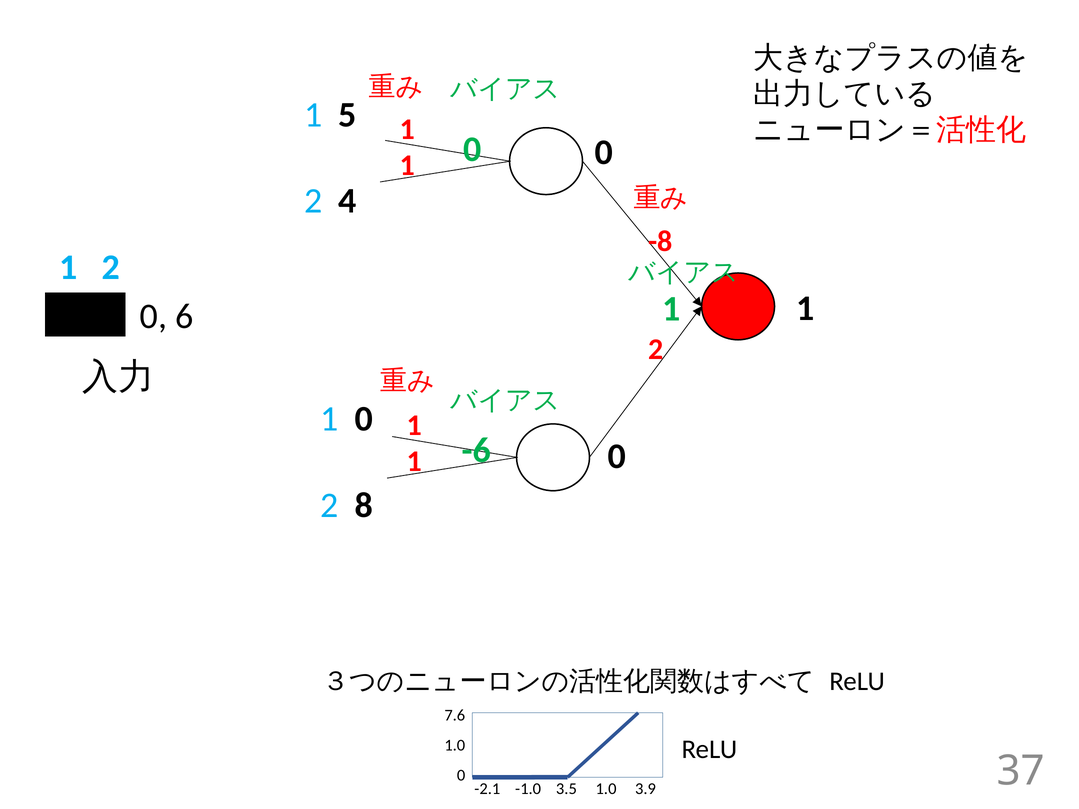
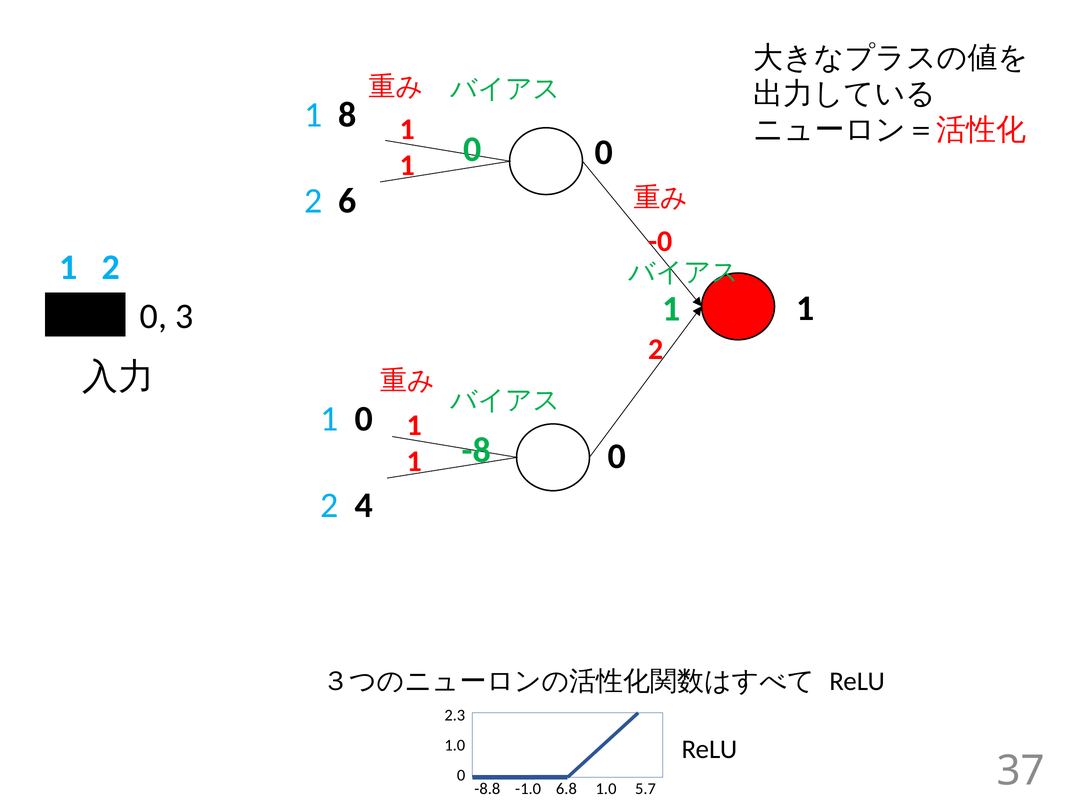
5: 5 -> 8 (348, 115)
4: 4 -> 6 (348, 201)
-8: -8 -> -0 (660, 242)
6: 6 -> 3 (184, 317)
-6: -6 -> -8 (476, 451)
8: 8 -> 4 (364, 505)
7.6: 7.6 -> 2.3 (455, 716)
-2.1: -2.1 -> -8.8 (487, 789)
3.5: 3.5 -> 6.8 (566, 789)
3.9: 3.9 -> 5.7 (645, 789)
